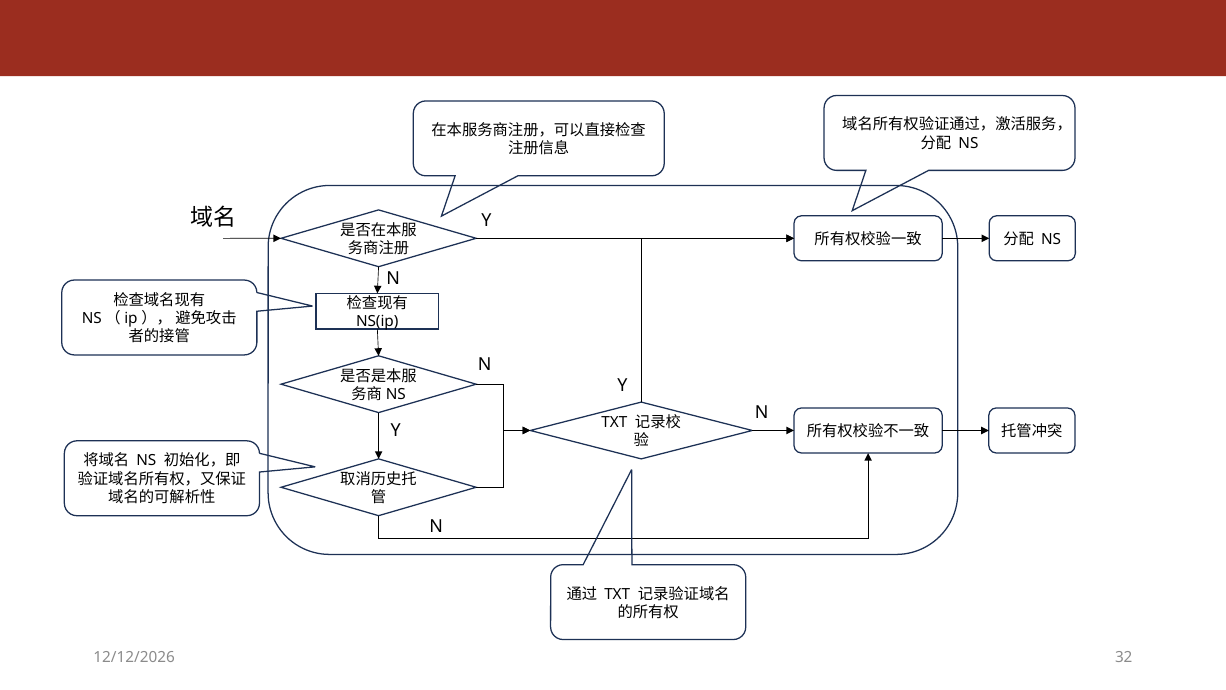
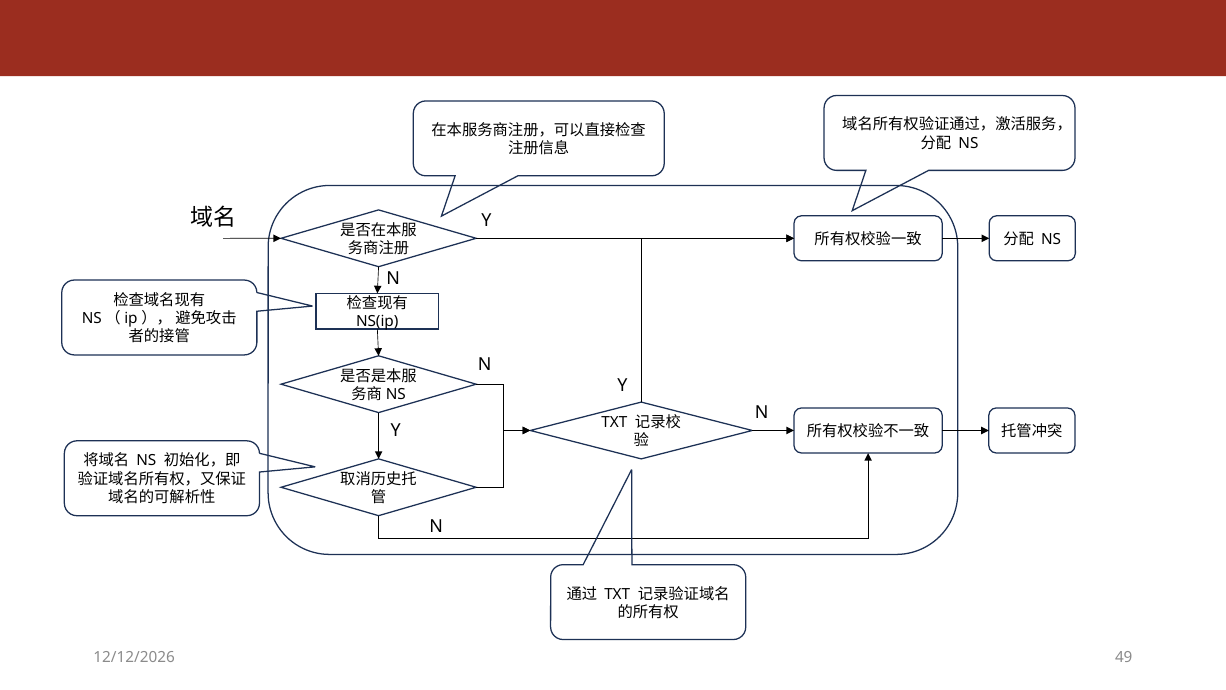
32: 32 -> 49 (1124, 657)
